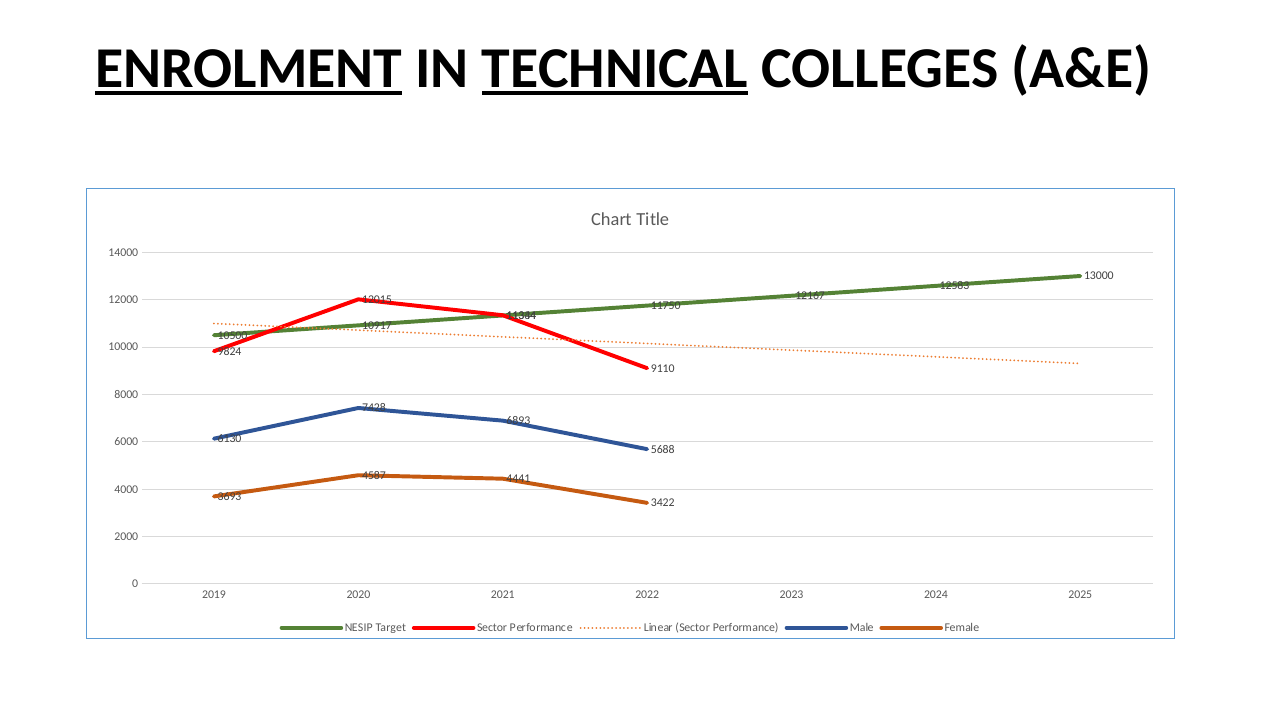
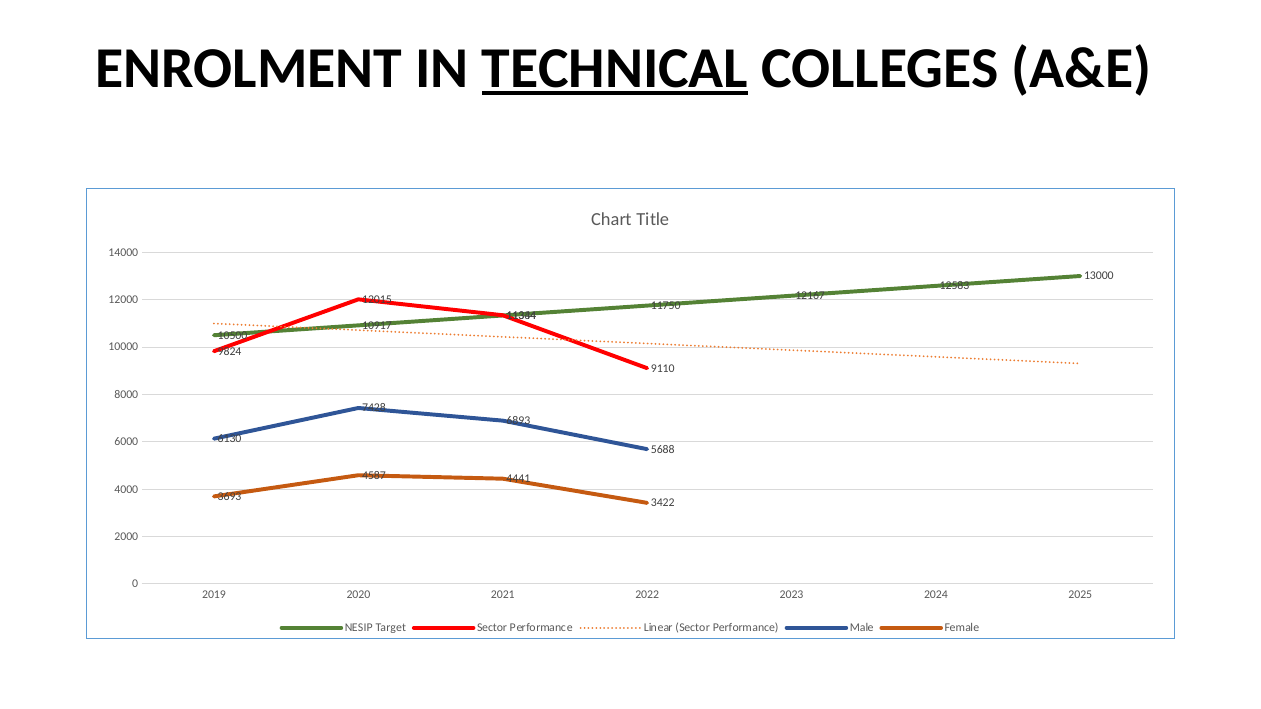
ENROLMENT underline: present -> none (249, 68)
